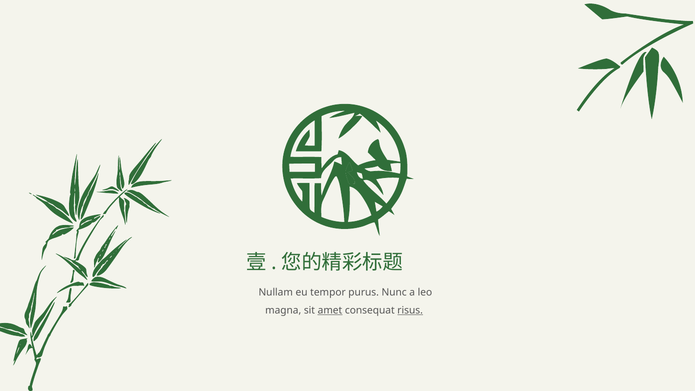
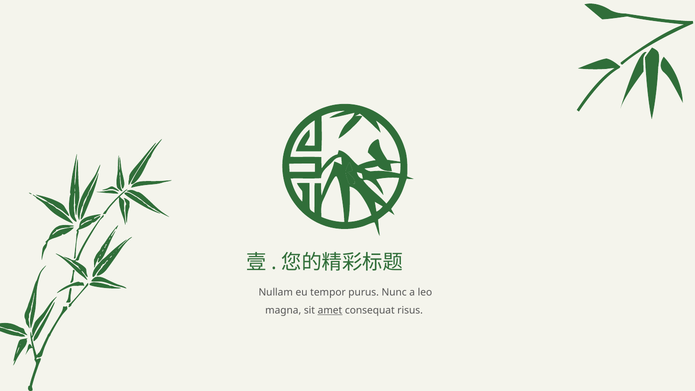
risus underline: present -> none (410, 310)
